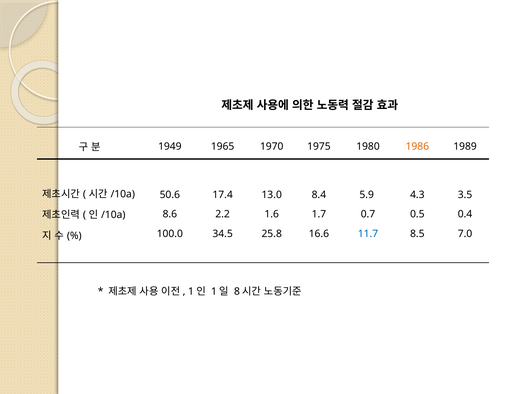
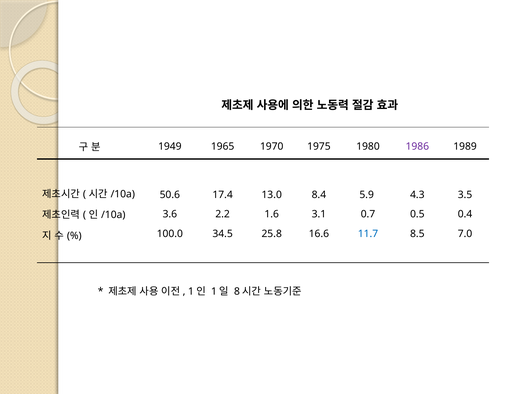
1986 colour: orange -> purple (417, 147)
8.6: 8.6 -> 3.6 (170, 215)
1.7: 1.7 -> 3.1 (319, 215)
